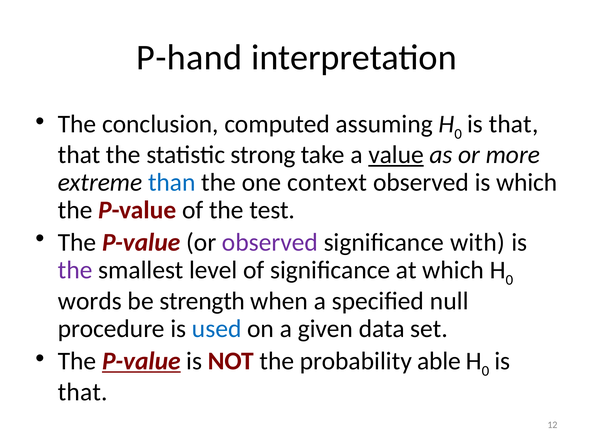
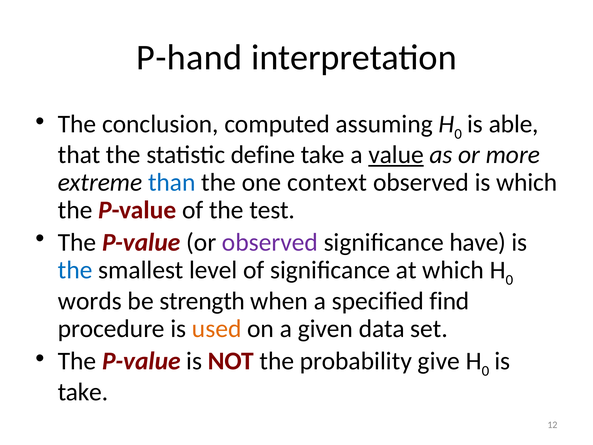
that: that -> able (514, 124)
strong: strong -> define (263, 155)
with: with -> have (478, 242)
the colour: purple -> blue (75, 270)
null: null -> find (450, 301)
used colour: blue -> orange (217, 328)
P-value underline: present -> none (141, 361)
able: able -> give (439, 361)
that: that -> take (83, 392)
